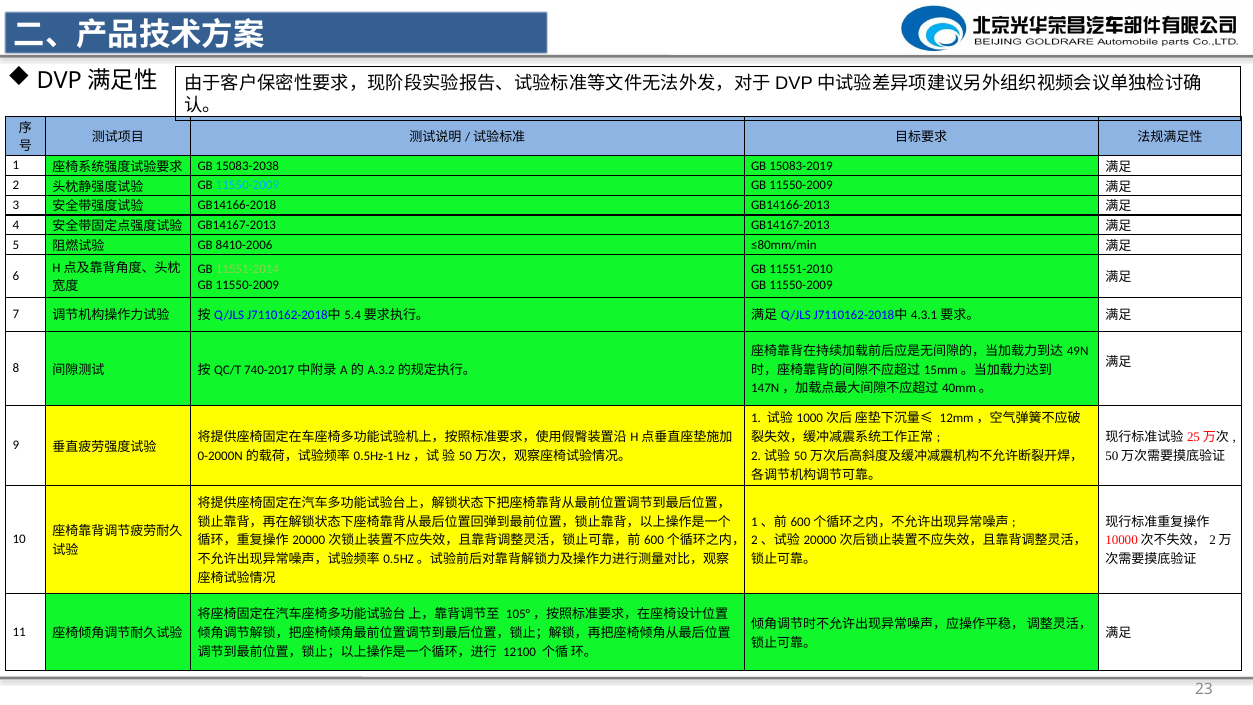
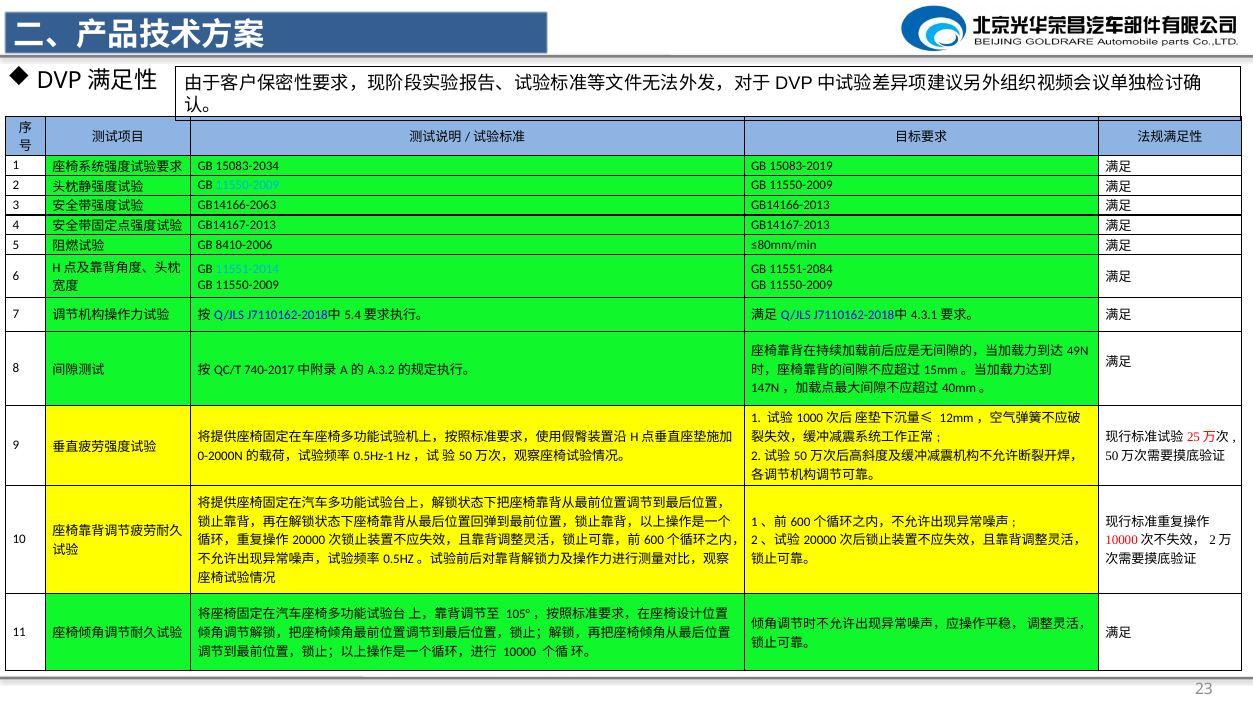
15083-2038: 15083-2038 -> 15083-2034 (247, 166)
GB14166-2018: GB14166-2018 -> GB14166-2063 (237, 205)
11551-2014 colour: light green -> light blue (247, 269)
11551-2010: 11551-2010 -> 11551-2084 (801, 269)
12100: 12100 -> 10000 (520, 652)
